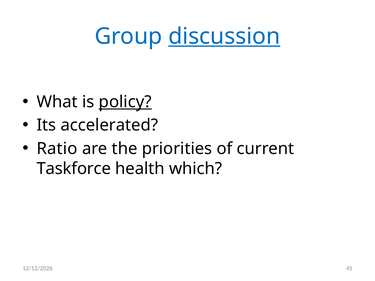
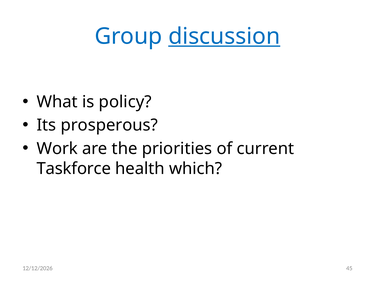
policy underline: present -> none (125, 102)
accelerated: accelerated -> prosperous (109, 125)
Ratio: Ratio -> Work (57, 149)
